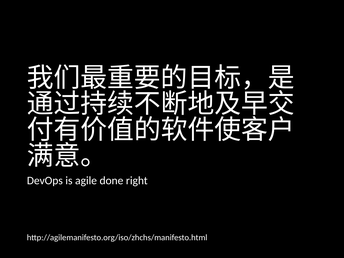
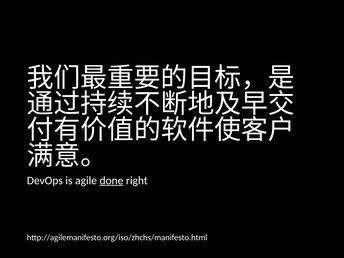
done underline: none -> present (111, 181)
